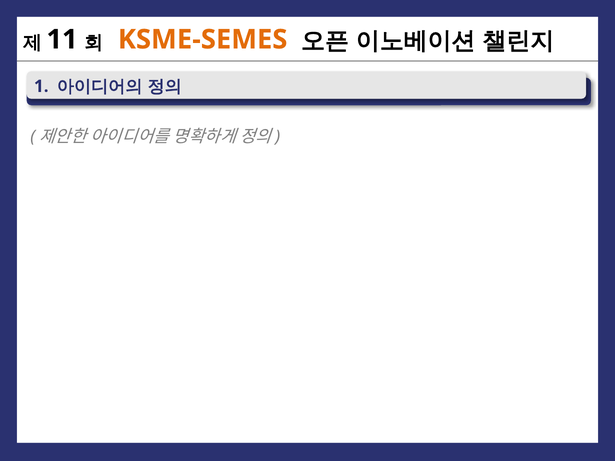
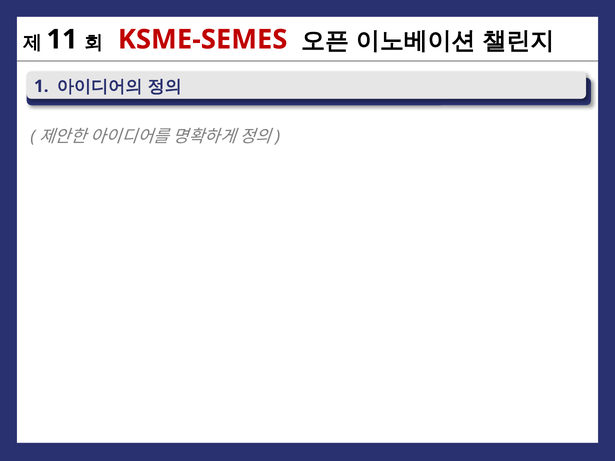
KSME-SEMES colour: orange -> red (203, 40)
